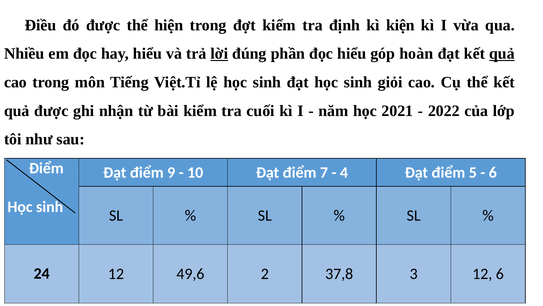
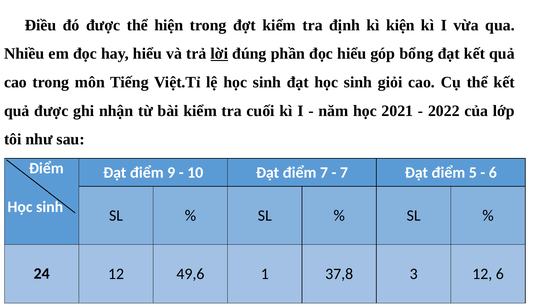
hoàn: hoàn -> bổng (416, 54)
quả underline: present -> none (502, 54)
4: 4 -> 7 (344, 172)
2: 2 -> 1 (265, 274)
